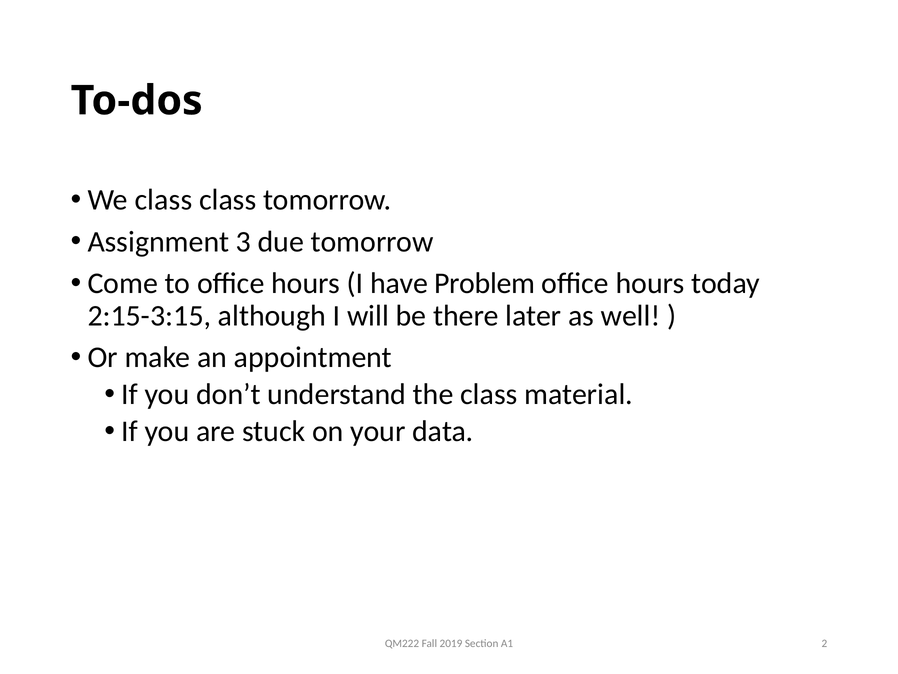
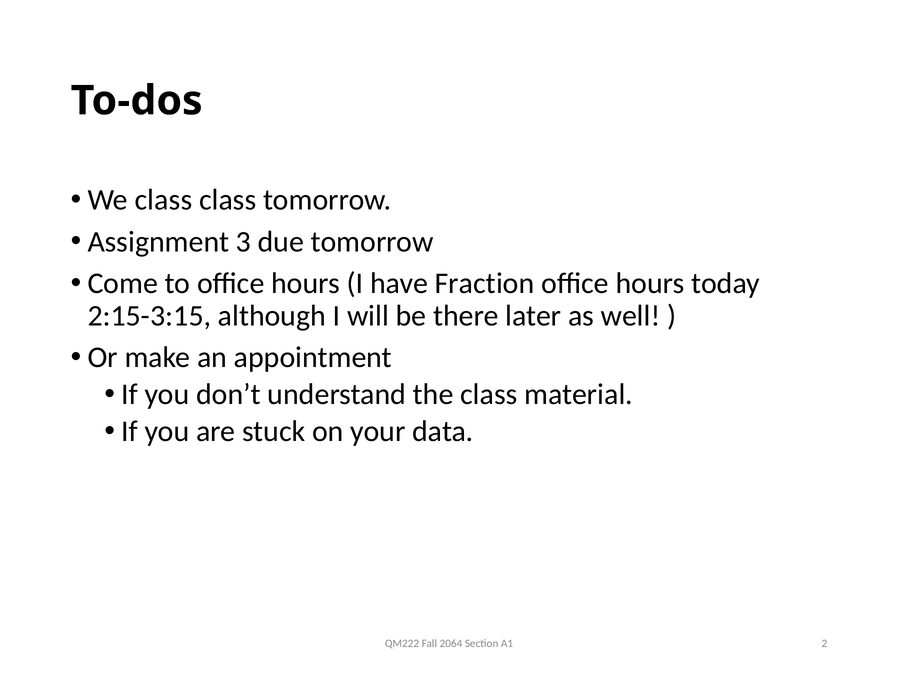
Problem: Problem -> Fraction (485, 283)
2019: 2019 -> 2064 (451, 643)
